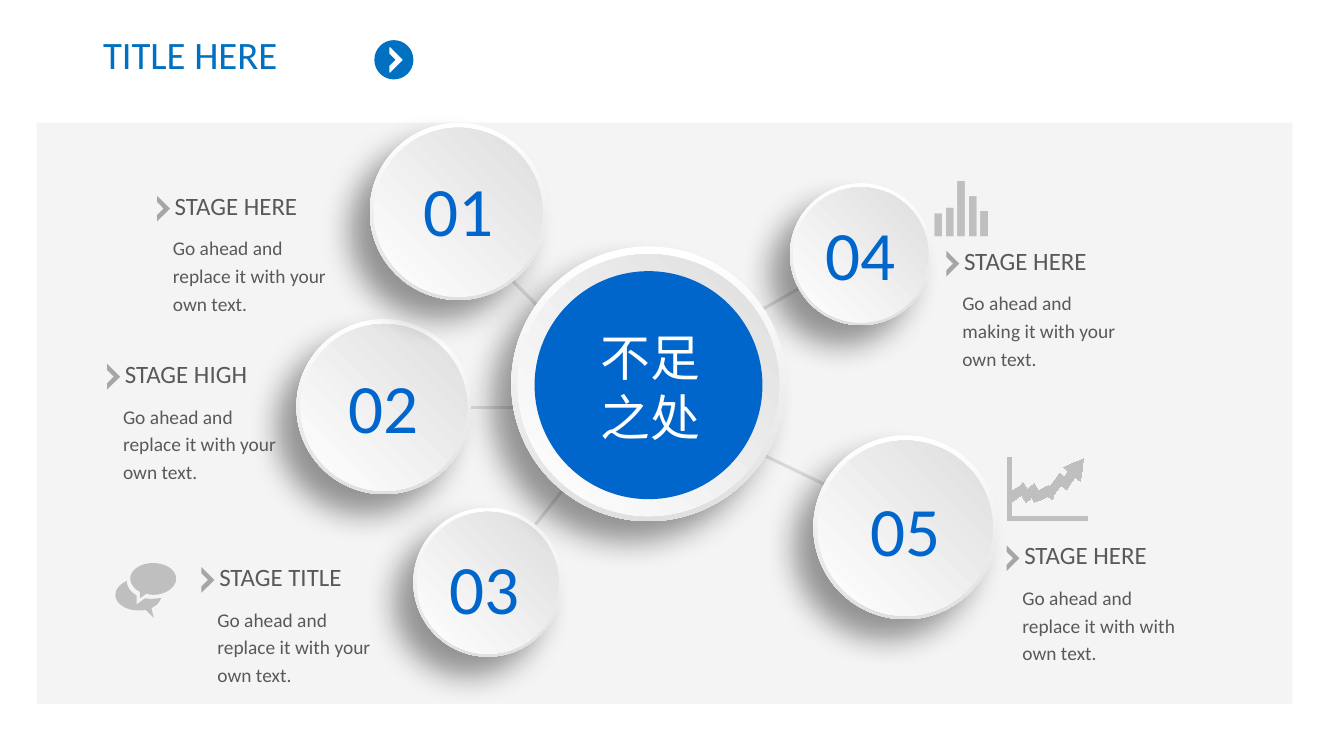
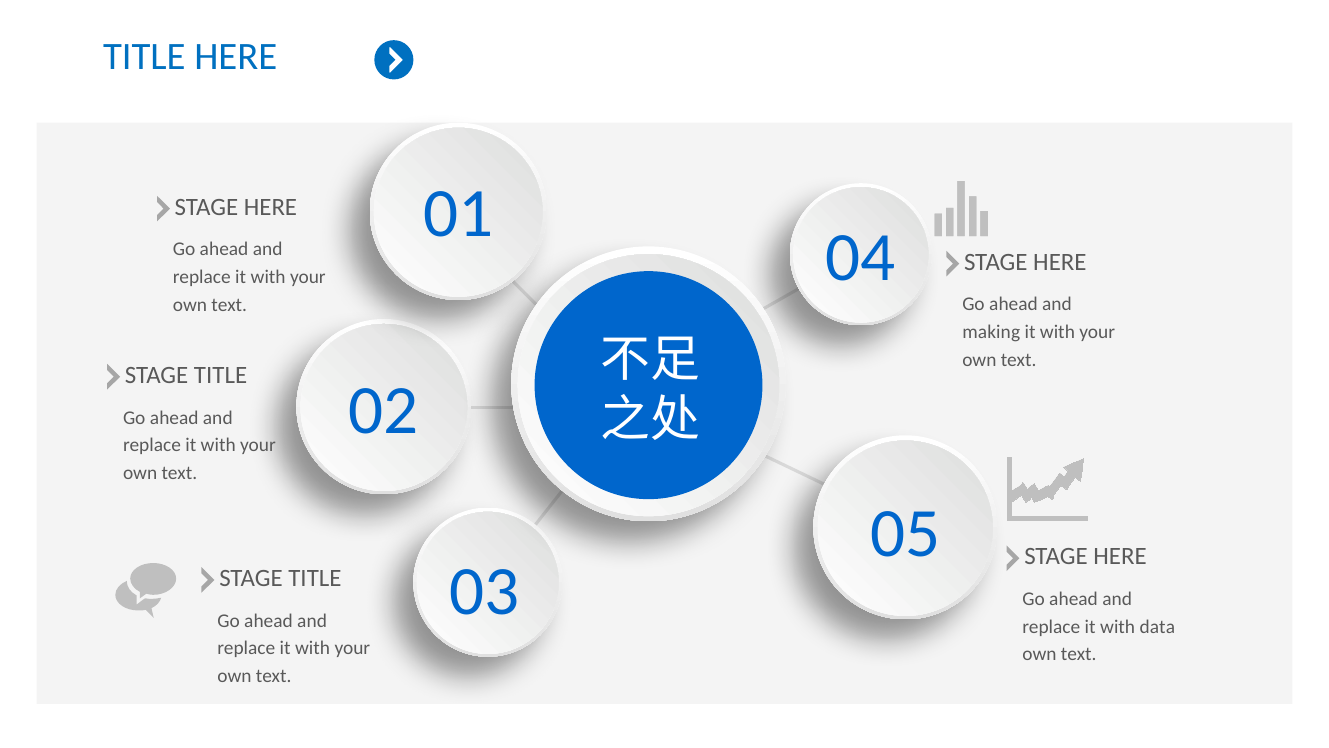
HIGH: HIGH -> TITLE (221, 375)
with with: with -> data (1157, 626)
